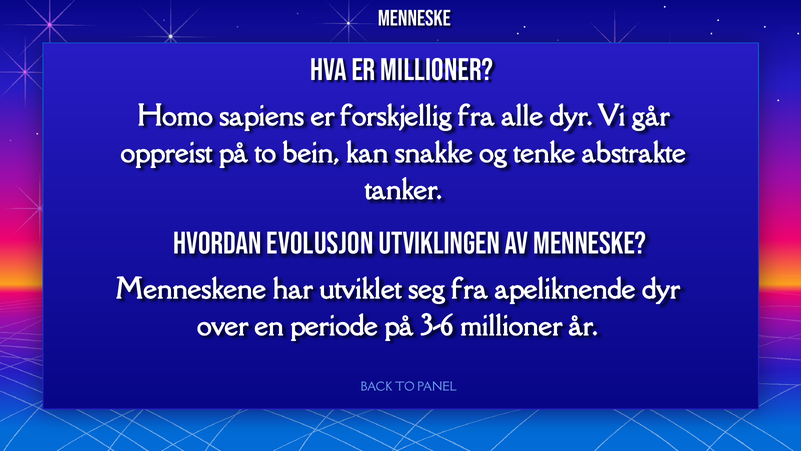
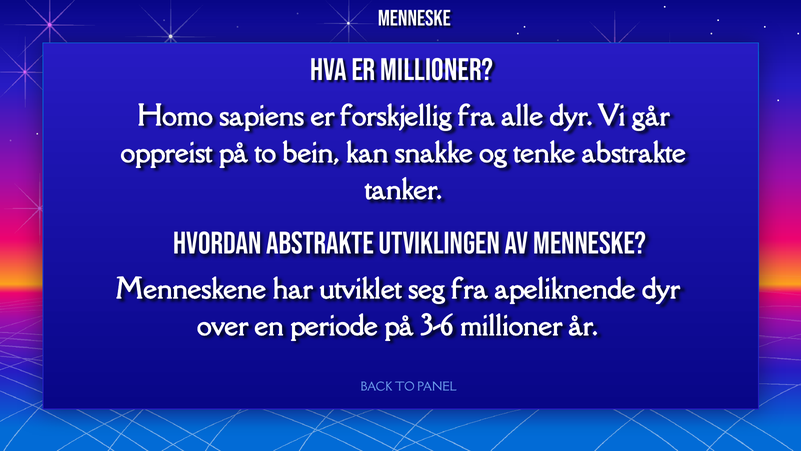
HVORDAN EVOLUSJON: EVOLUSJON -> ABSTRAKTE (320, 243)
